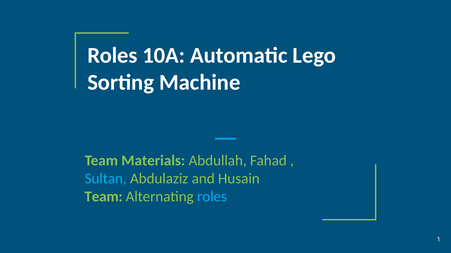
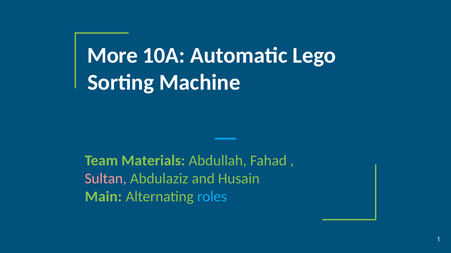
Roles: Roles -> More (112, 56)
Sultan colour: light blue -> pink (106, 179)
Team: Team -> Main (103, 197)
